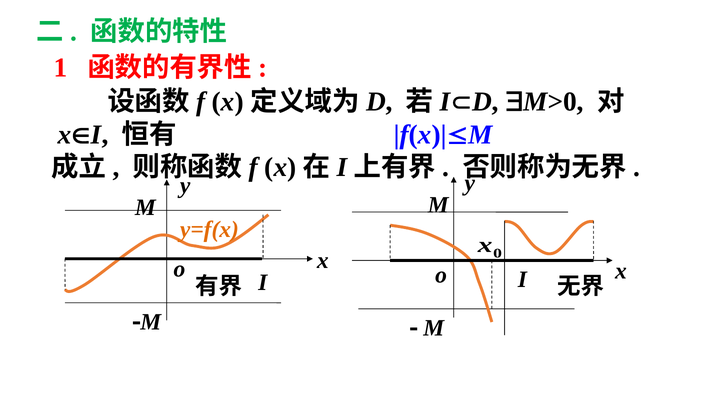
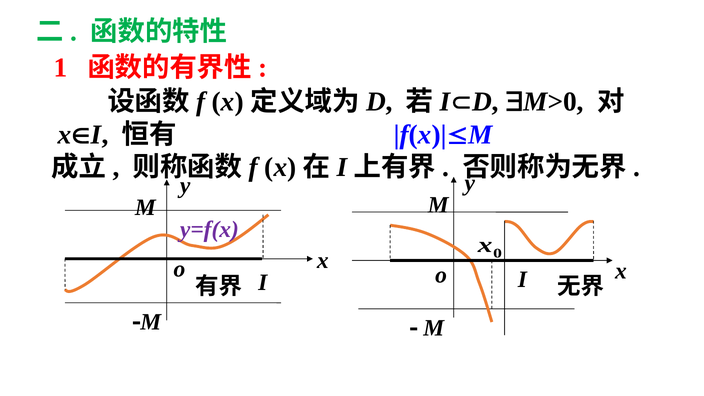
y=f(x colour: orange -> purple (209, 230)
